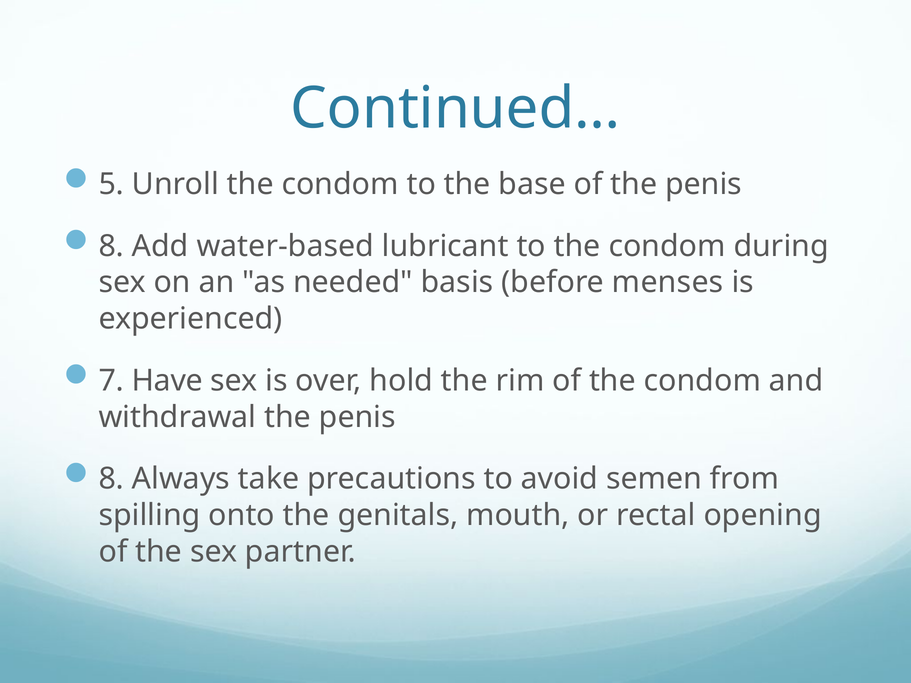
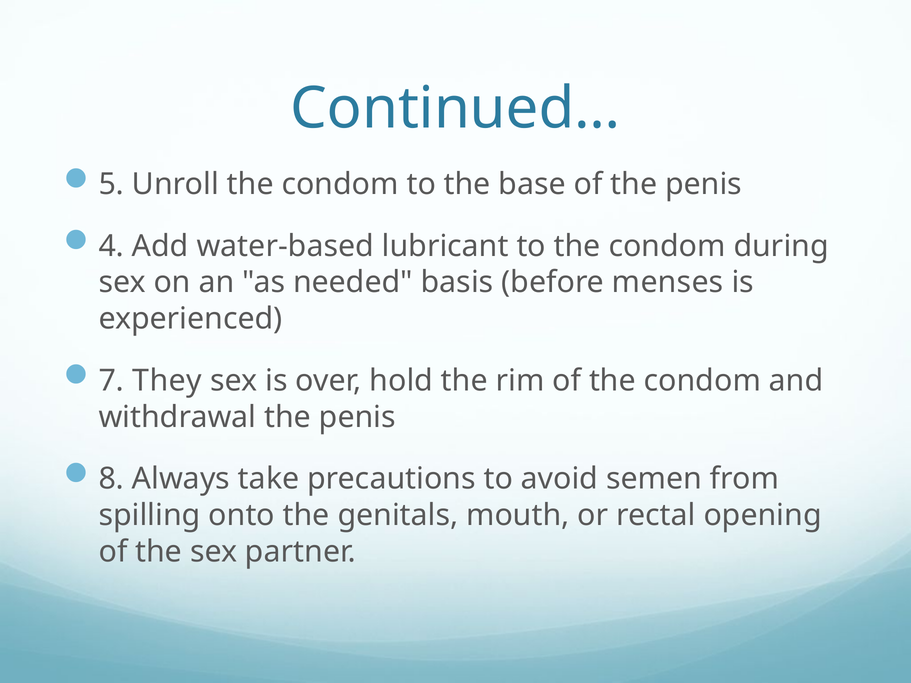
8: 8 -> 4 (111, 246)
Have: Have -> They (167, 381)
